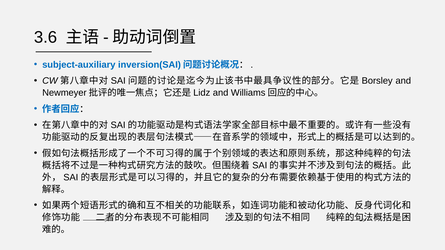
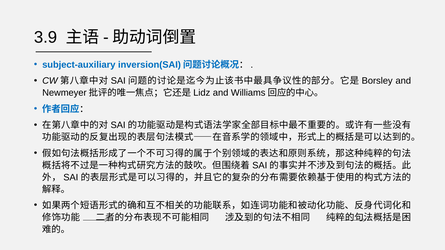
3.6: 3.6 -> 3.9 (46, 37)
